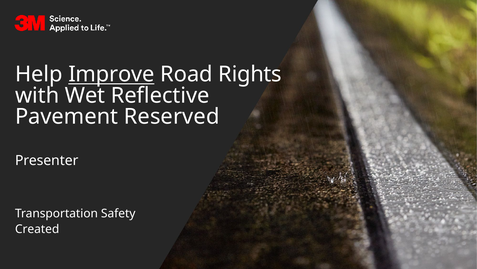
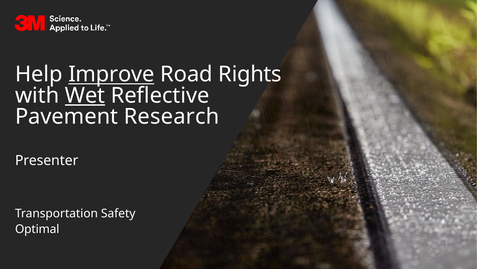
Wet underline: none -> present (85, 95)
Reserved: Reserved -> Research (172, 116)
Created: Created -> Optimal (37, 229)
